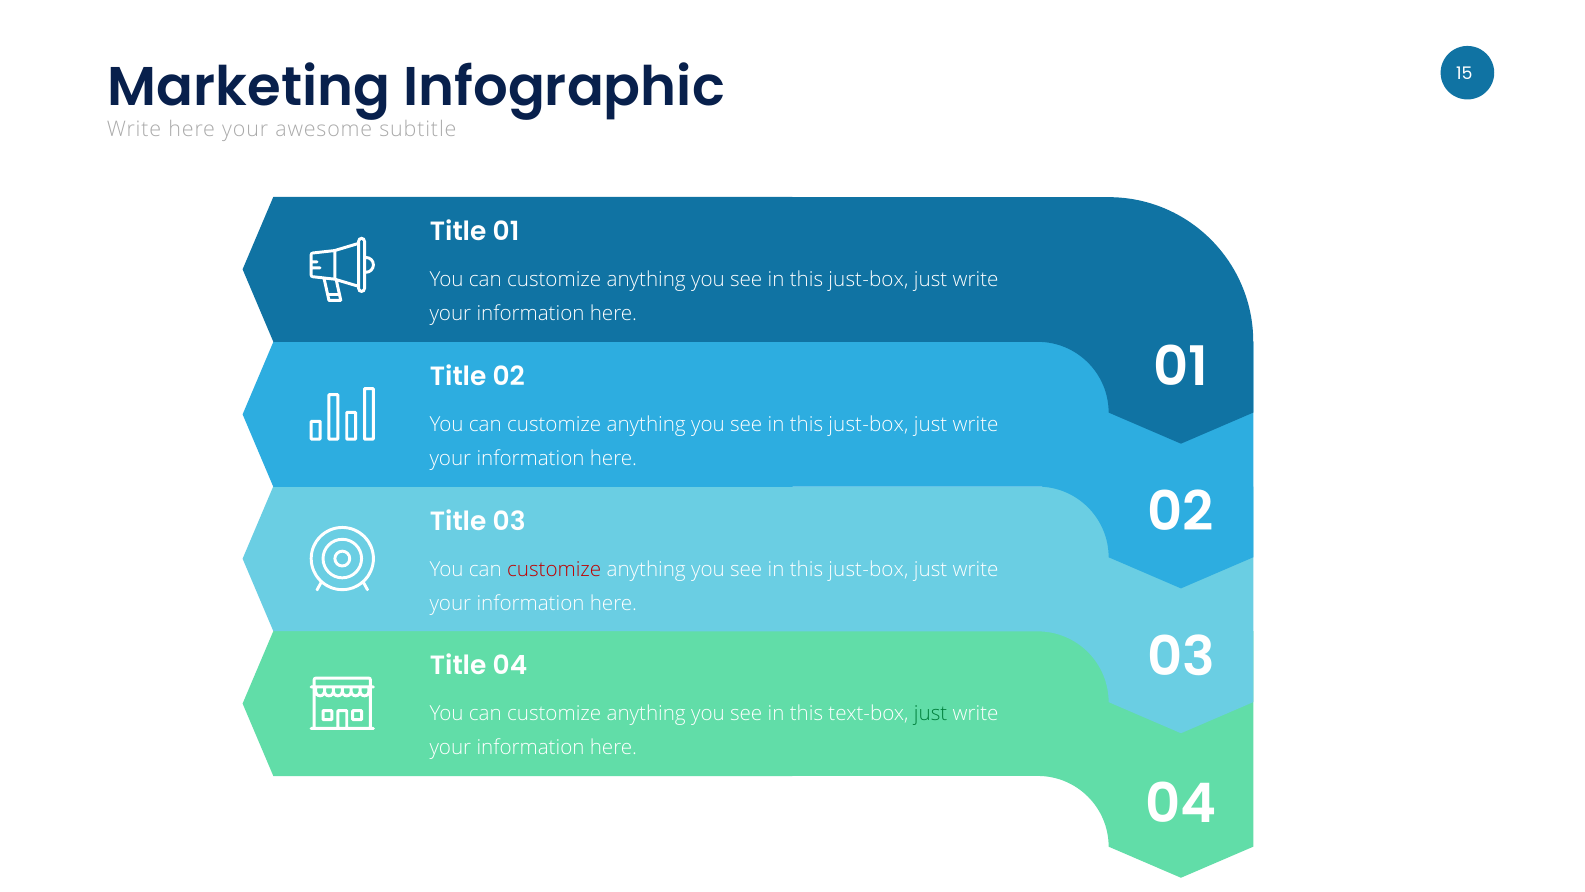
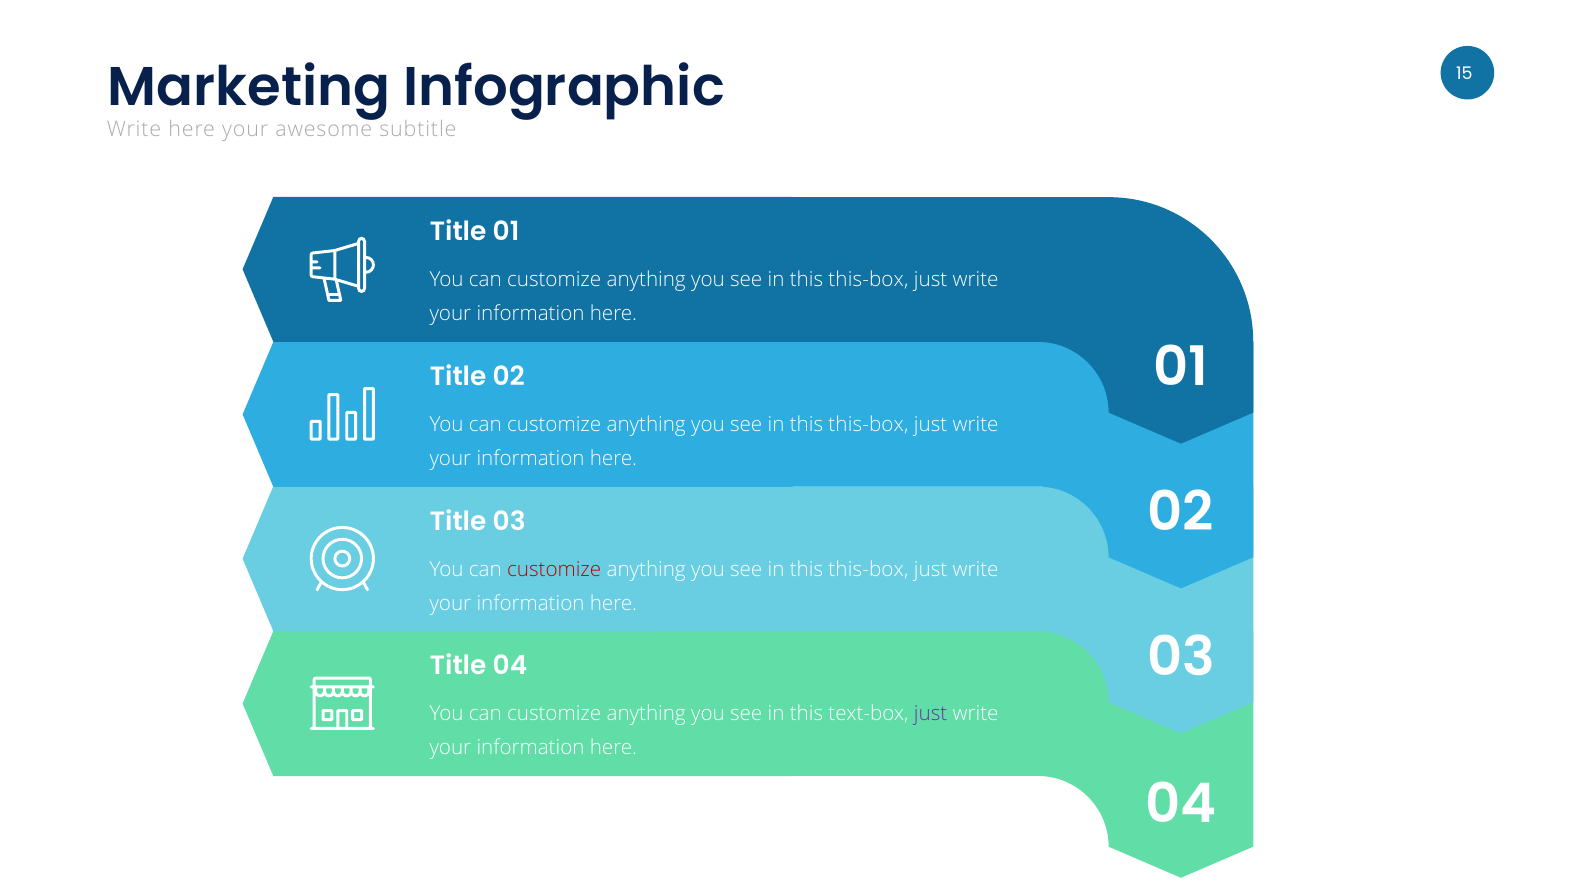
just-box: just-box -> this-box (868, 280)
just-box: just-box -> this-box (868, 424)
just-box: just-box -> this-box (868, 569)
just colour: green -> purple (931, 713)
